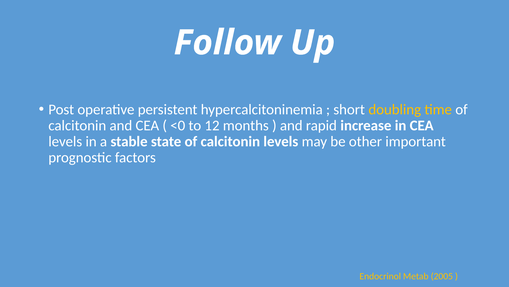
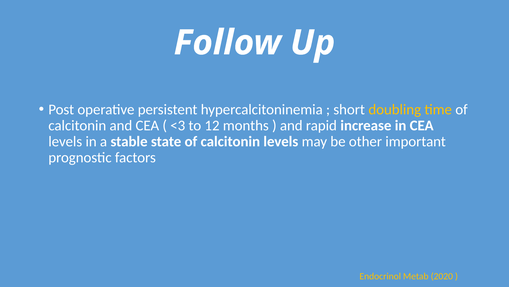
<0: <0 -> <3 (178, 125)
2005: 2005 -> 2020 (442, 276)
